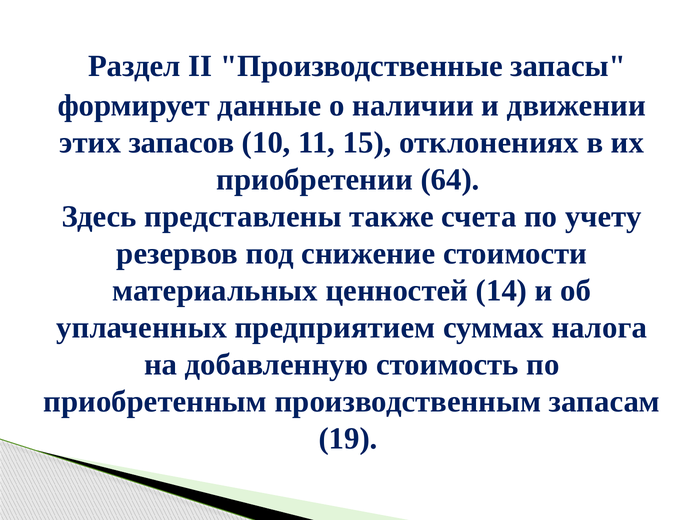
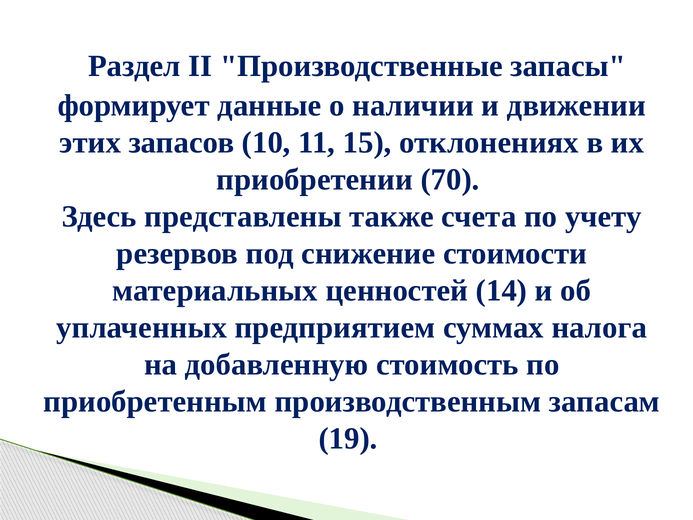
64: 64 -> 70 (450, 179)
